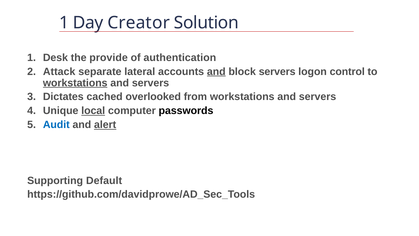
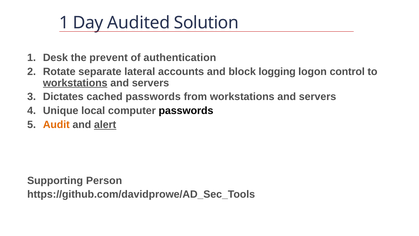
Creator: Creator -> Audited (139, 23)
provide: provide -> prevent (109, 58)
Attack: Attack -> Rotate (59, 71)
and underline: present -> none (216, 71)
block servers: servers -> logging (277, 71)
cached overlooked: overlooked -> passwords (153, 97)
local underline: present -> none (93, 111)
Audit colour: blue -> orange (56, 125)
Default: Default -> Person (104, 180)
